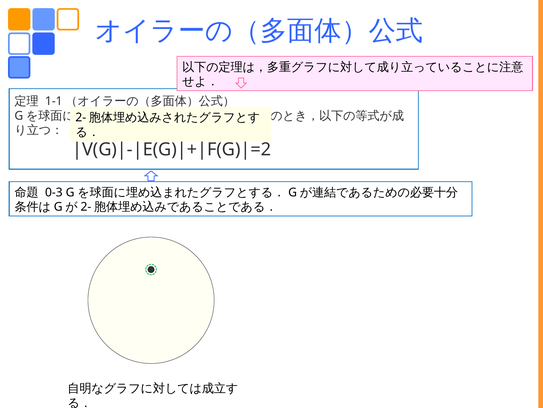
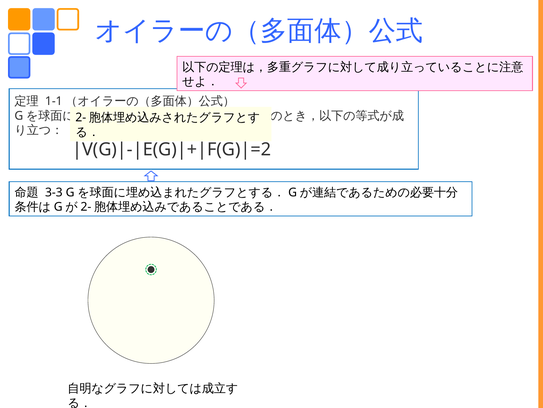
0-3: 0-3 -> 3-3 (54, 192)
